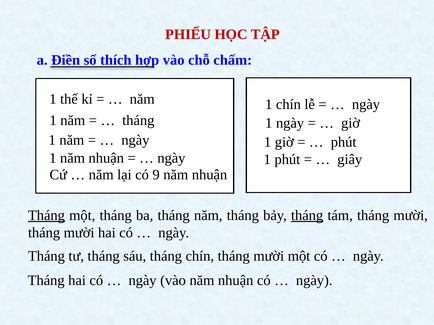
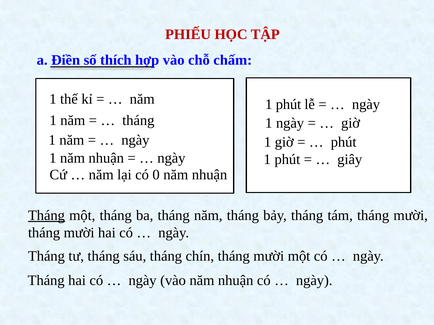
chín: chín -> phút (288, 105)
9: 9 -> 0 (156, 175)
tháng underline: present -> none (307, 216)
